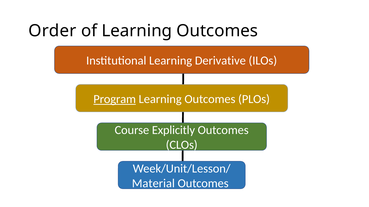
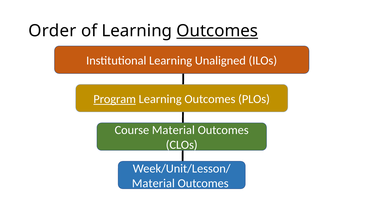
Outcomes underline: none -> present (217, 31)
Derivative: Derivative -> Unaligned (220, 61)
Course Explicitly: Explicitly -> Material (173, 130)
